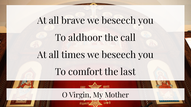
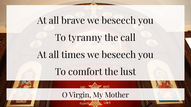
aldhoor: aldhoor -> tyranny (85, 38)
last: last -> lust (128, 72)
